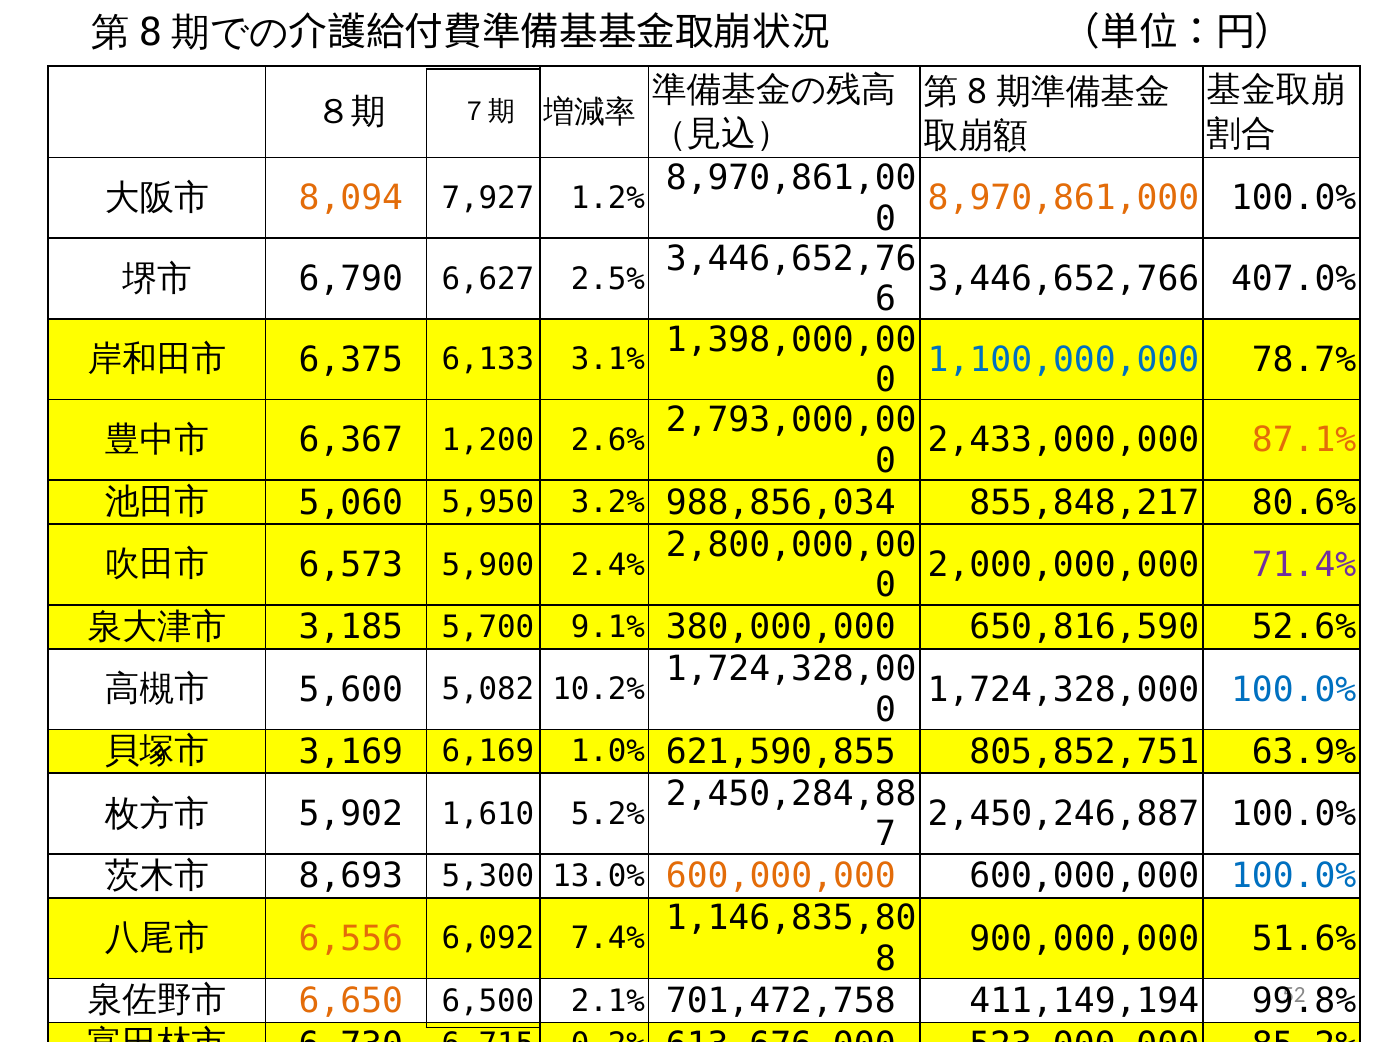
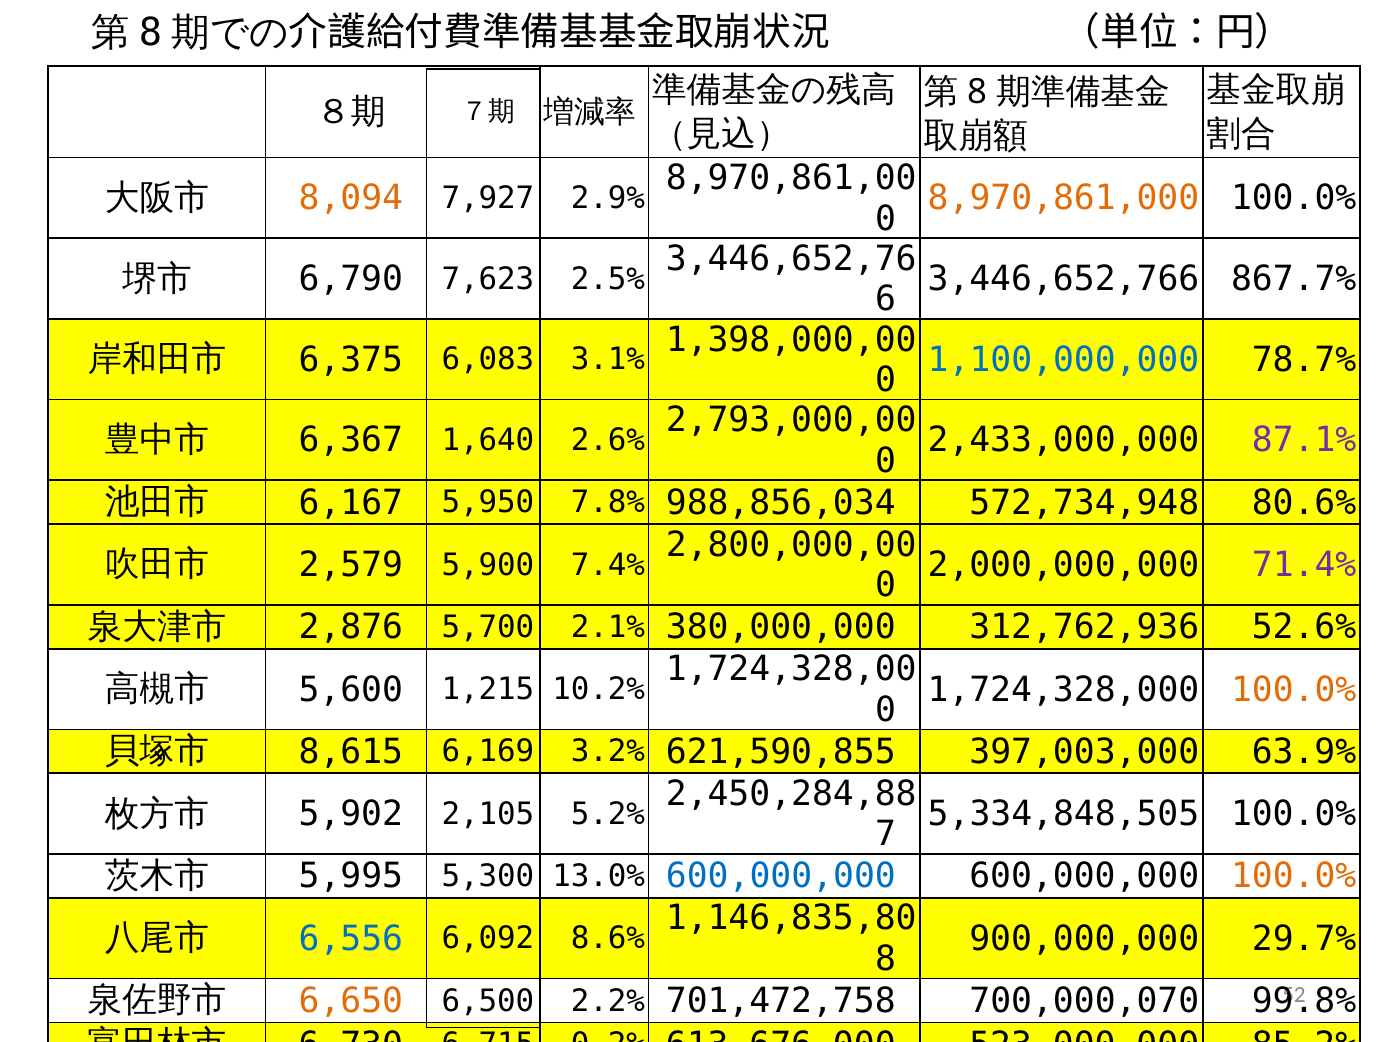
7,927 1.2%: 1.2% -> 2.9% (608, 198)
407.0%: 407.0% -> 867.7% (1294, 279)
6,627: 6,627 -> 7,623 (488, 279)
6,133: 6,133 -> 6,083 (488, 360)
87.1% colour: orange -> purple (1304, 440)
1,200: 1,200 -> 1,640 (488, 440)
5,060: 5,060 -> 6,167 (351, 503)
3.2%: 3.2% -> 7.8% (608, 503)
855,848,217: 855,848,217 -> 572,734,948 (1084, 503)
6,573: 6,573 -> 2,579 (351, 565)
2.4%: 2.4% -> 7.4% (608, 565)
3,185: 3,185 -> 2,876 (351, 627)
9.1%: 9.1% -> 2.1% (608, 627)
650,816,590: 650,816,590 -> 312,762,936 (1084, 627)
100.0% colour: blue -> orange (1294, 689)
5,082: 5,082 -> 1,215 (488, 689)
3,169: 3,169 -> 8,615 (351, 752)
1.0%: 1.0% -> 3.2% (608, 752)
805,852,751: 805,852,751 -> 397,003,000 (1084, 752)
2,450,246,887: 2,450,246,887 -> 5,334,848,505 (1063, 814)
1,610: 1,610 -> 2,105 (488, 814)
8,693: 8,693 -> 5,995 (351, 876)
600,000,000 colour: orange -> blue (781, 876)
100.0% colour: blue -> orange (1294, 876)
51.6%: 51.6% -> 29.7% (1304, 938)
6,556 colour: orange -> blue (351, 938)
7.4%: 7.4% -> 8.6% (608, 938)
2.1%: 2.1% -> 2.2% (608, 1001)
411,149,194: 411,149,194 -> 700,000,070 (1084, 1001)
